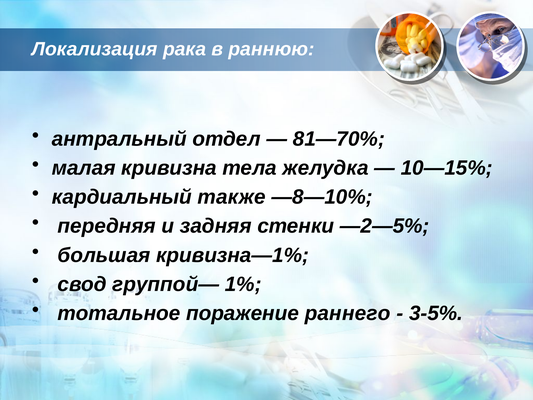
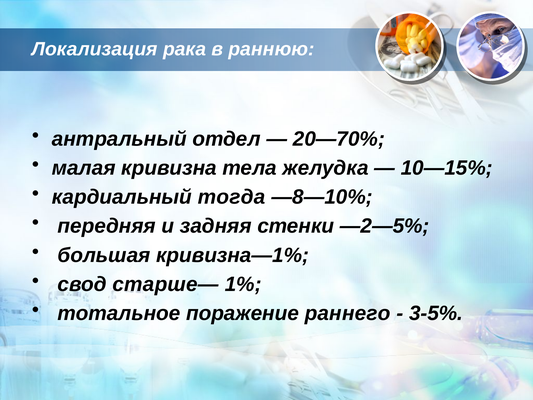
81—70%: 81—70% -> 20—70% (339, 139)
также: также -> тогда (232, 197)
группой—: группой— -> старше— (166, 284)
